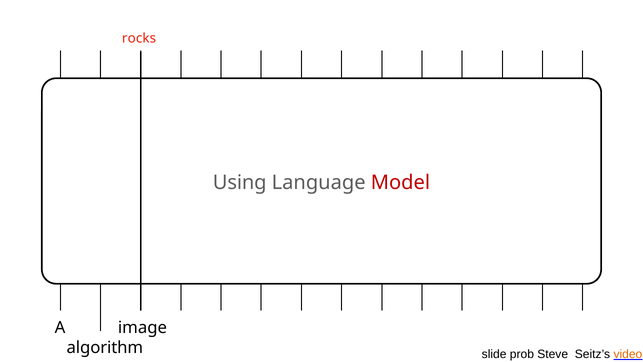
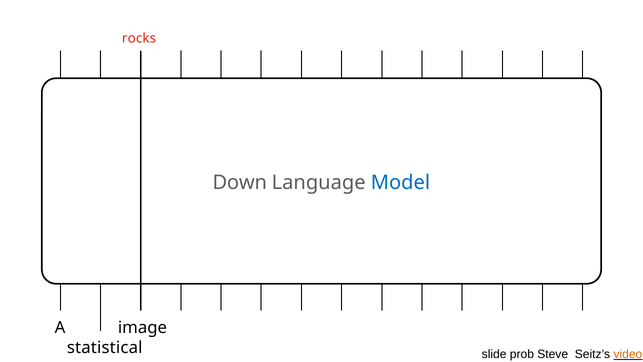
Using: Using -> Down (240, 182)
Model colour: red -> blue (400, 182)
algorithm: algorithm -> statistical (105, 347)
